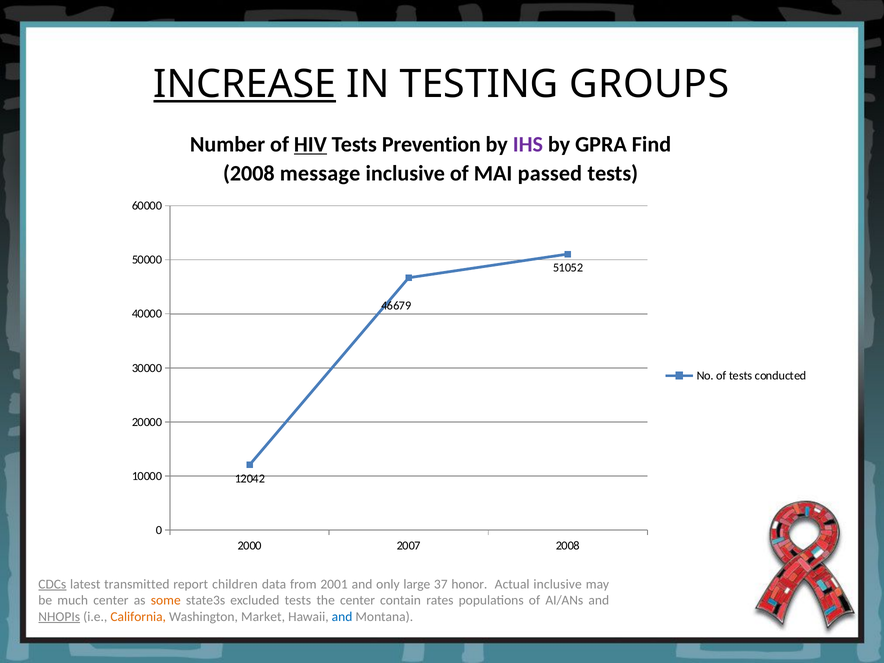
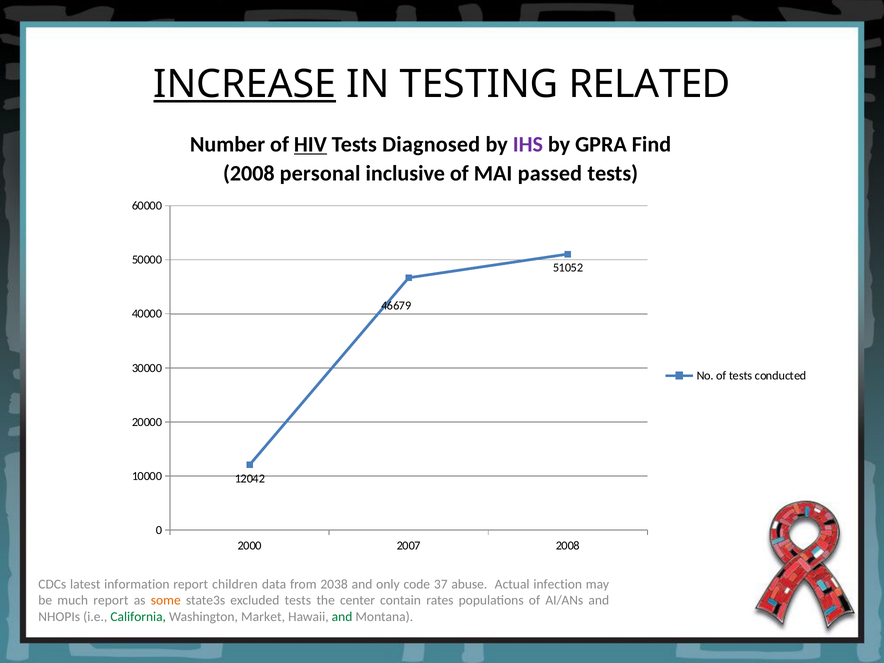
GROUPS: GROUPS -> RELATED (650, 85)
Prevention: Prevention -> Diagnosed (431, 144)
message: message -> personal (320, 174)
CDCs underline: present -> none (52, 584)
transmitted: transmitted -> information (137, 584)
2001: 2001 -> 2038 (334, 584)
large: large -> code (417, 584)
honor: honor -> abuse (469, 584)
Actual inclusive: inclusive -> infection (558, 584)
much center: center -> report (111, 601)
NHOPIs underline: present -> none (59, 617)
California colour: orange -> green (138, 617)
and colour: blue -> green (342, 617)
